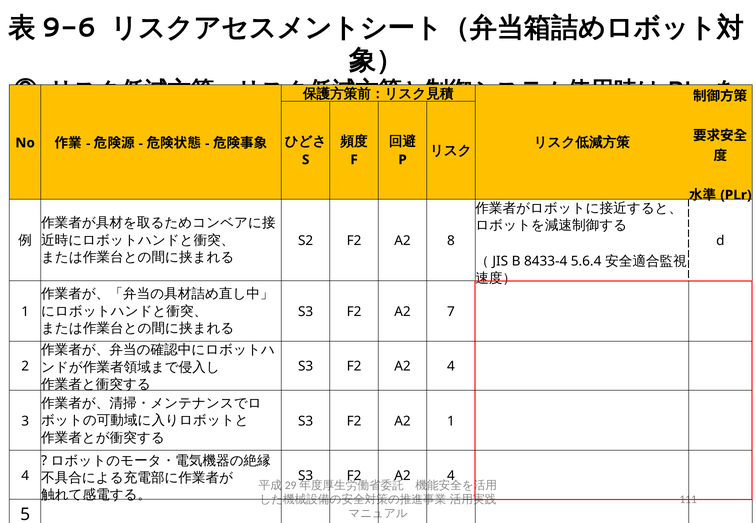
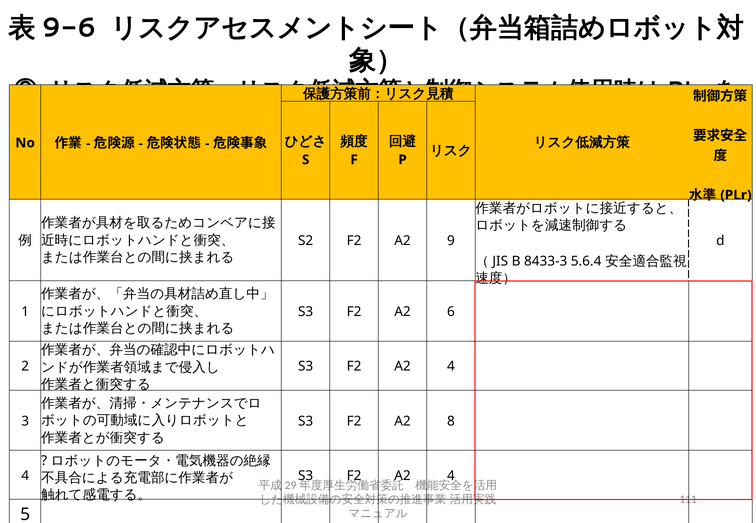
8: 8 -> 9 (451, 241)
8433-4: 8433-4 -> 8433-3 (546, 261)
7: 7 -> 6 (451, 312)
A2 1: 1 -> 8 (451, 421)
